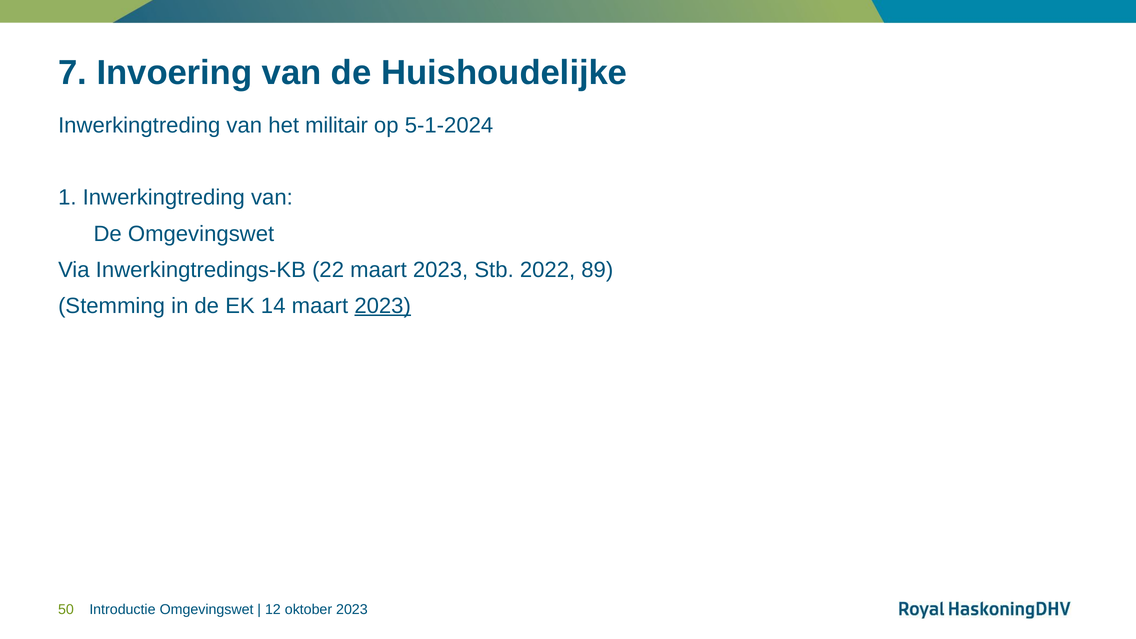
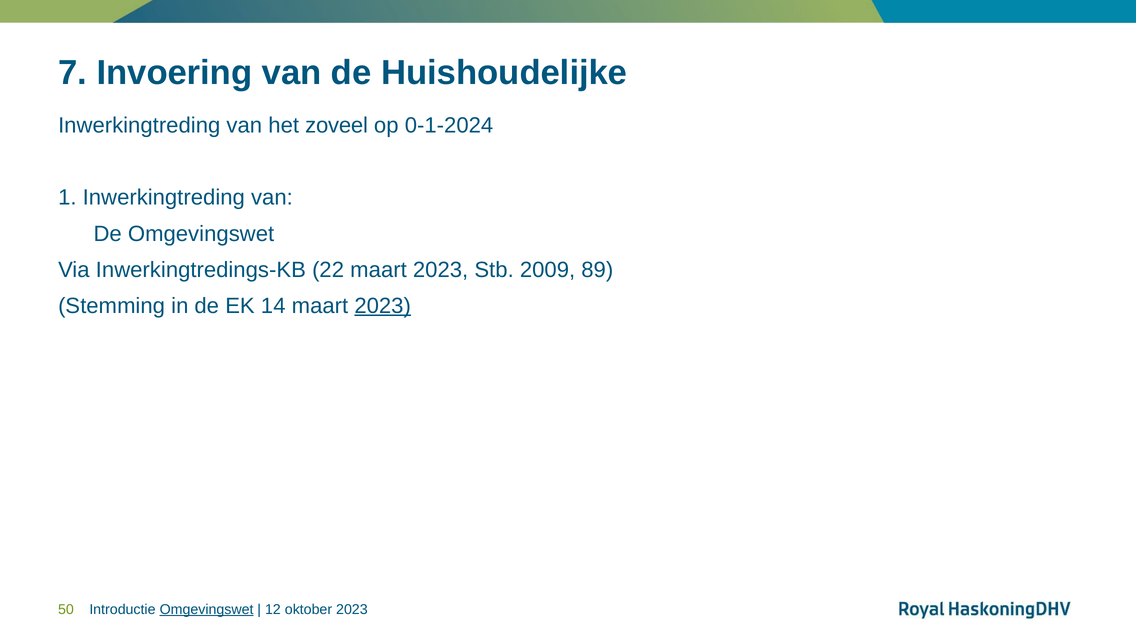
militair: militair -> zoveel (337, 126)
5-1-2024: 5-1-2024 -> 0-1-2024 (449, 126)
2022: 2022 -> 2009 (548, 270)
Omgevingswet underline: none -> present (207, 610)
